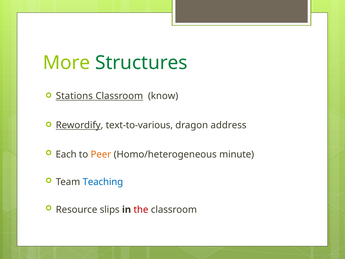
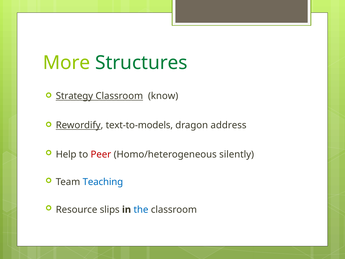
Stations: Stations -> Strategy (74, 96)
text-to-various: text-to-various -> text-to-models (139, 125)
Each: Each -> Help (66, 154)
Peer colour: orange -> red (101, 154)
minute: minute -> silently (237, 154)
the colour: red -> blue (141, 209)
